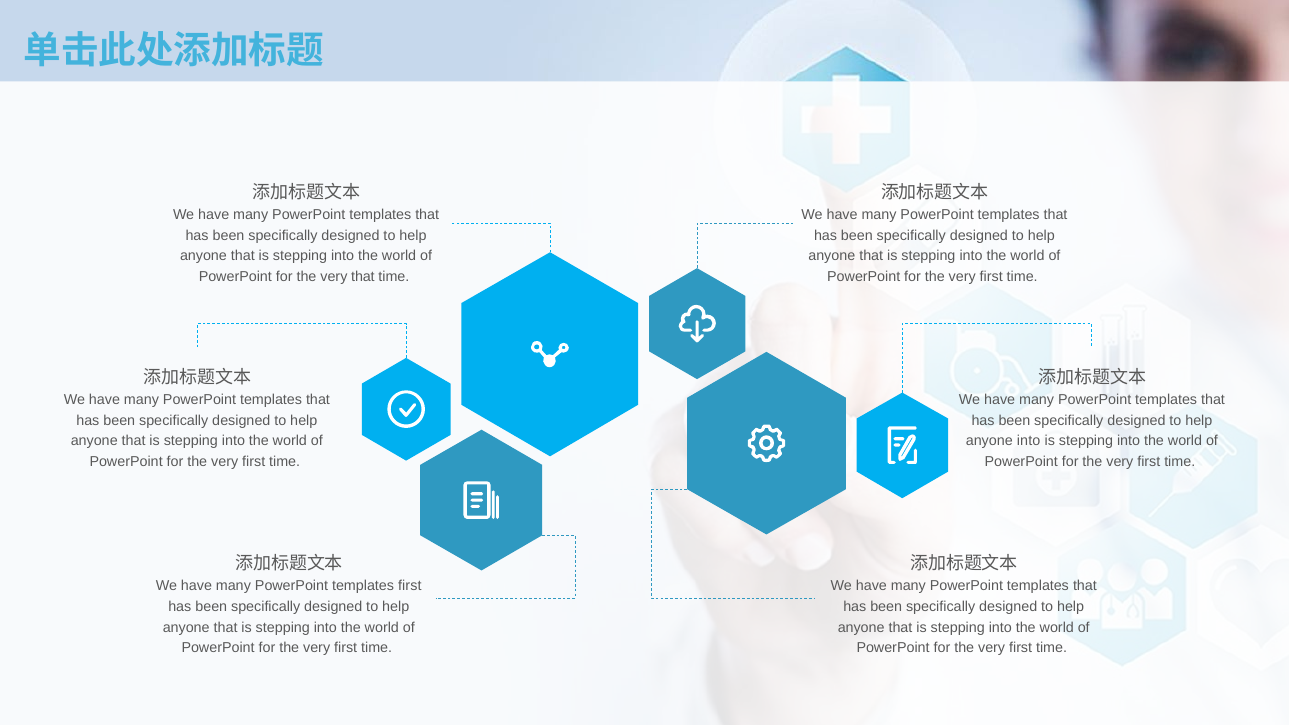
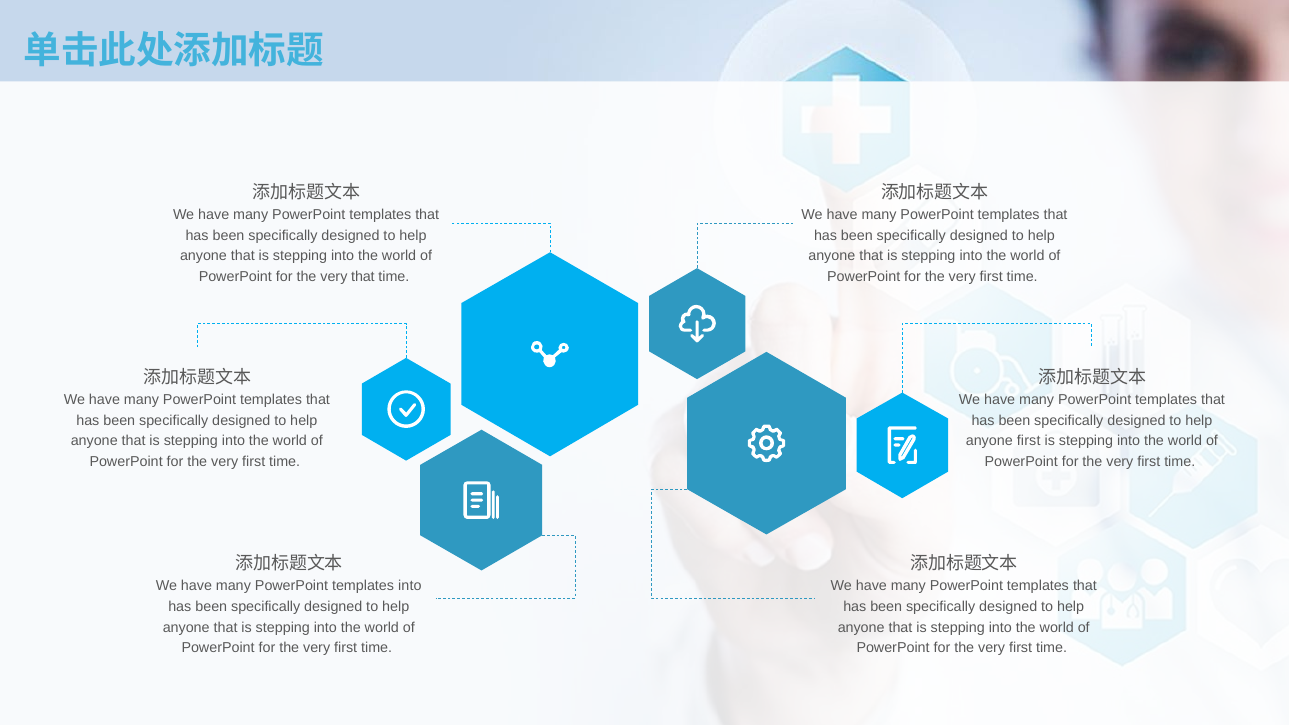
anyone into: into -> first (1029, 441)
templates first: first -> into (410, 586)
